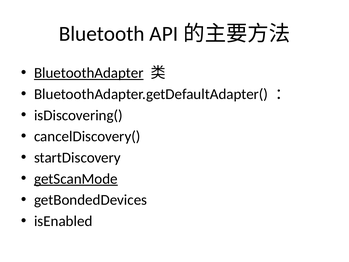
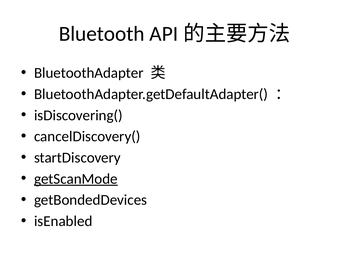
BluetoothAdapter underline: present -> none (89, 73)
